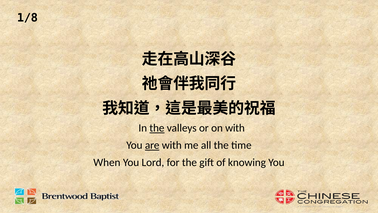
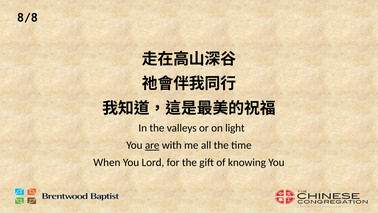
1/8: 1/8 -> 8/8 (27, 18)
the underline: present -> none (157, 128)
on with: with -> light (235, 128)
